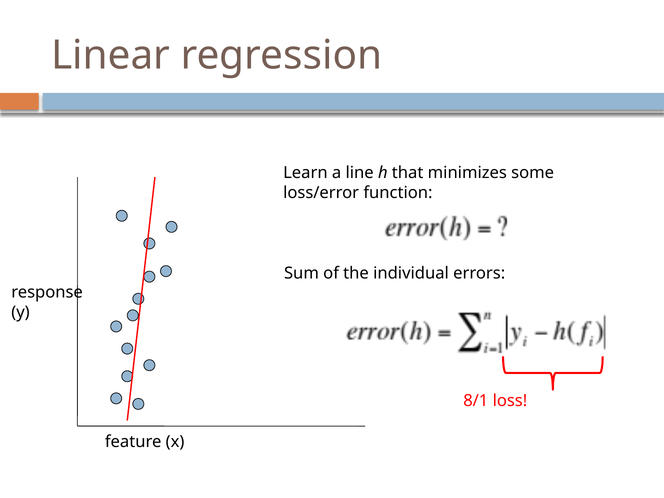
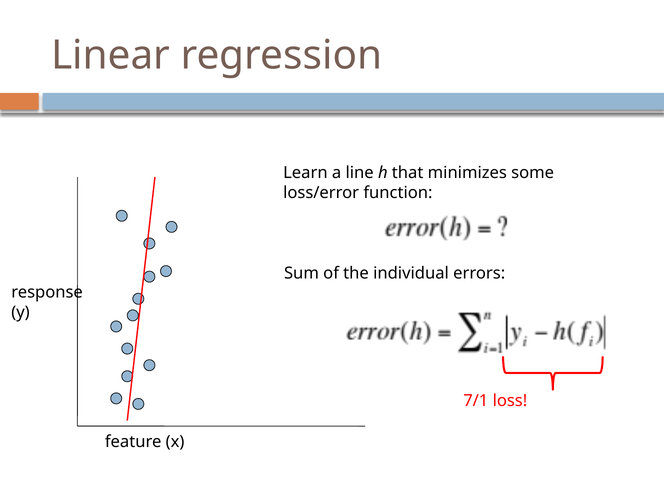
8/1: 8/1 -> 7/1 (476, 401)
